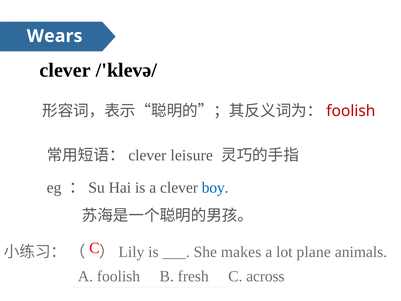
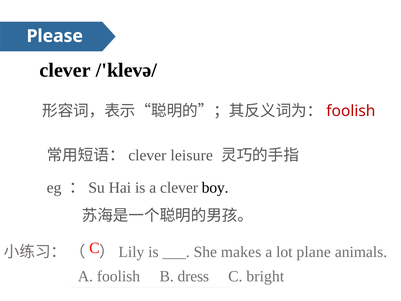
Wears: Wears -> Please (55, 36)
boy colour: blue -> black (215, 188)
fresh: fresh -> dress (193, 276)
across: across -> bright (265, 276)
